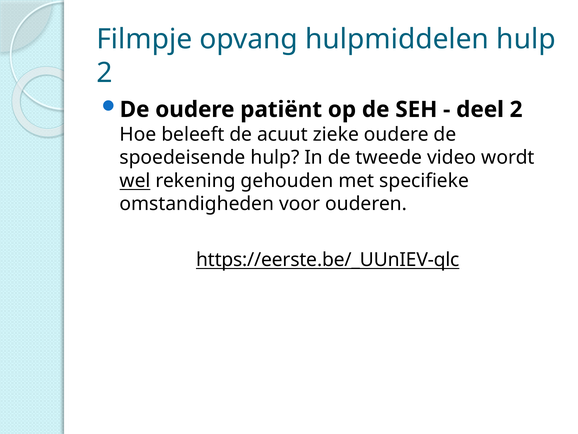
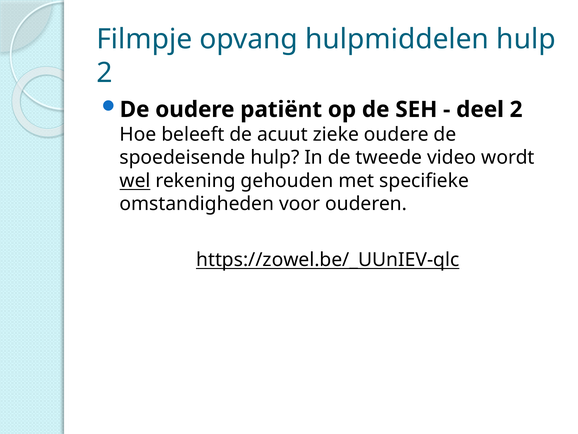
https://eerste.be/_UUnIEV-qlc: https://eerste.be/_UUnIEV-qlc -> https://zowel.be/_UUnIEV-qlc (328, 259)
